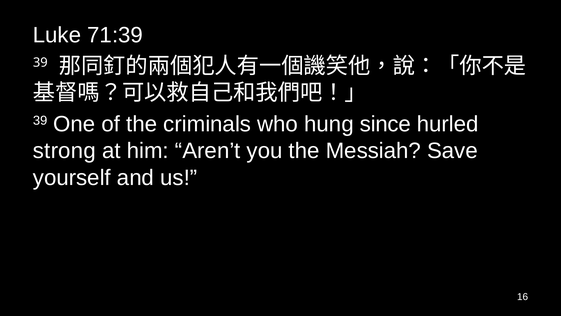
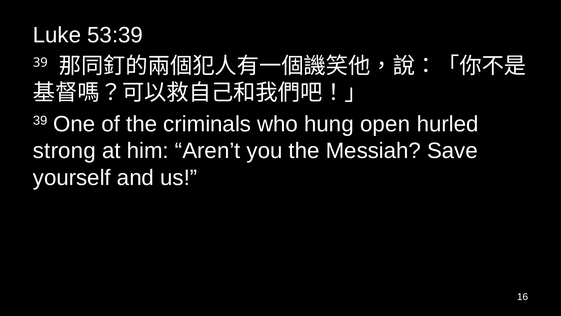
71:39: 71:39 -> 53:39 (115, 35)
since: since -> open (385, 124)
